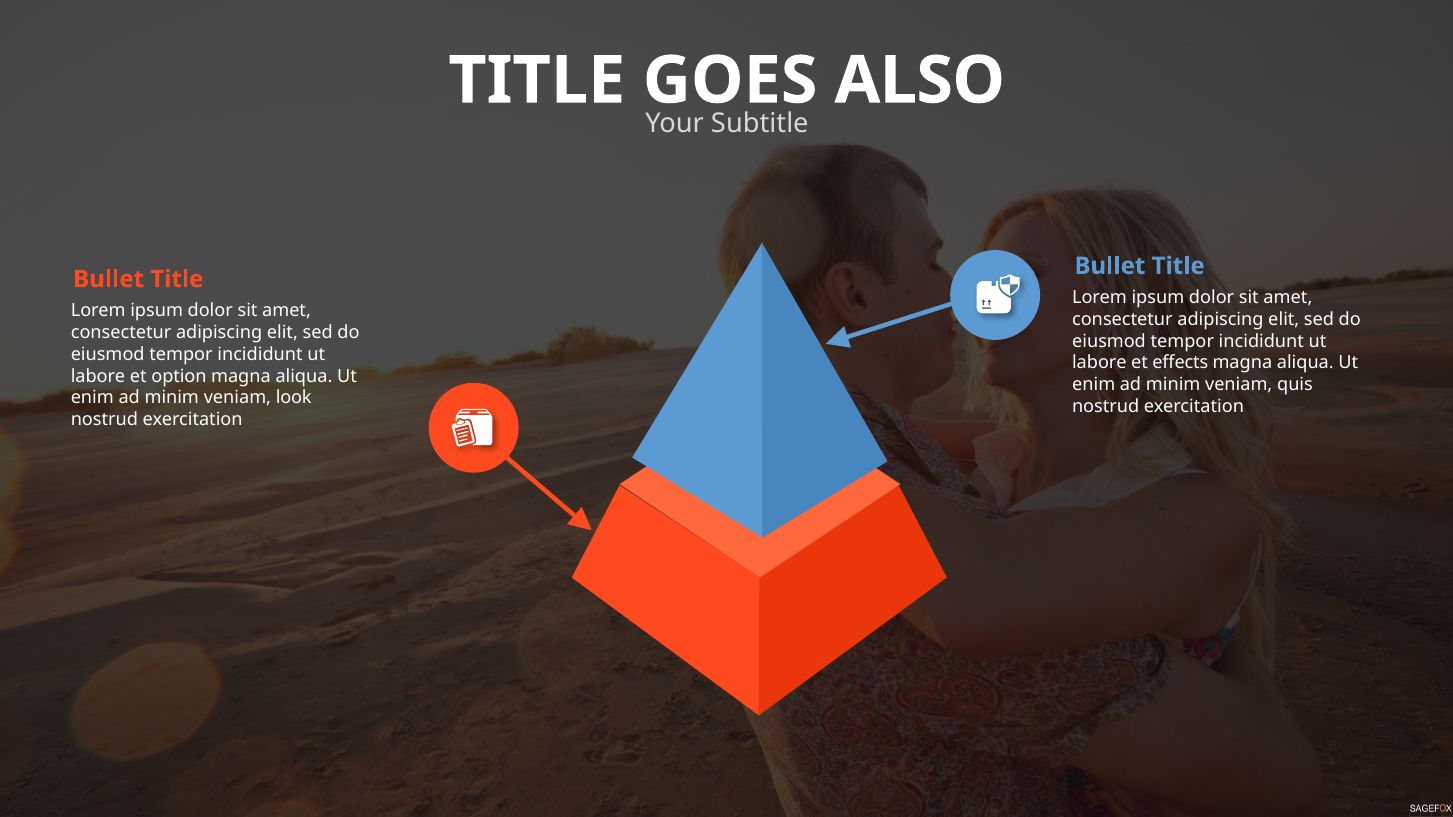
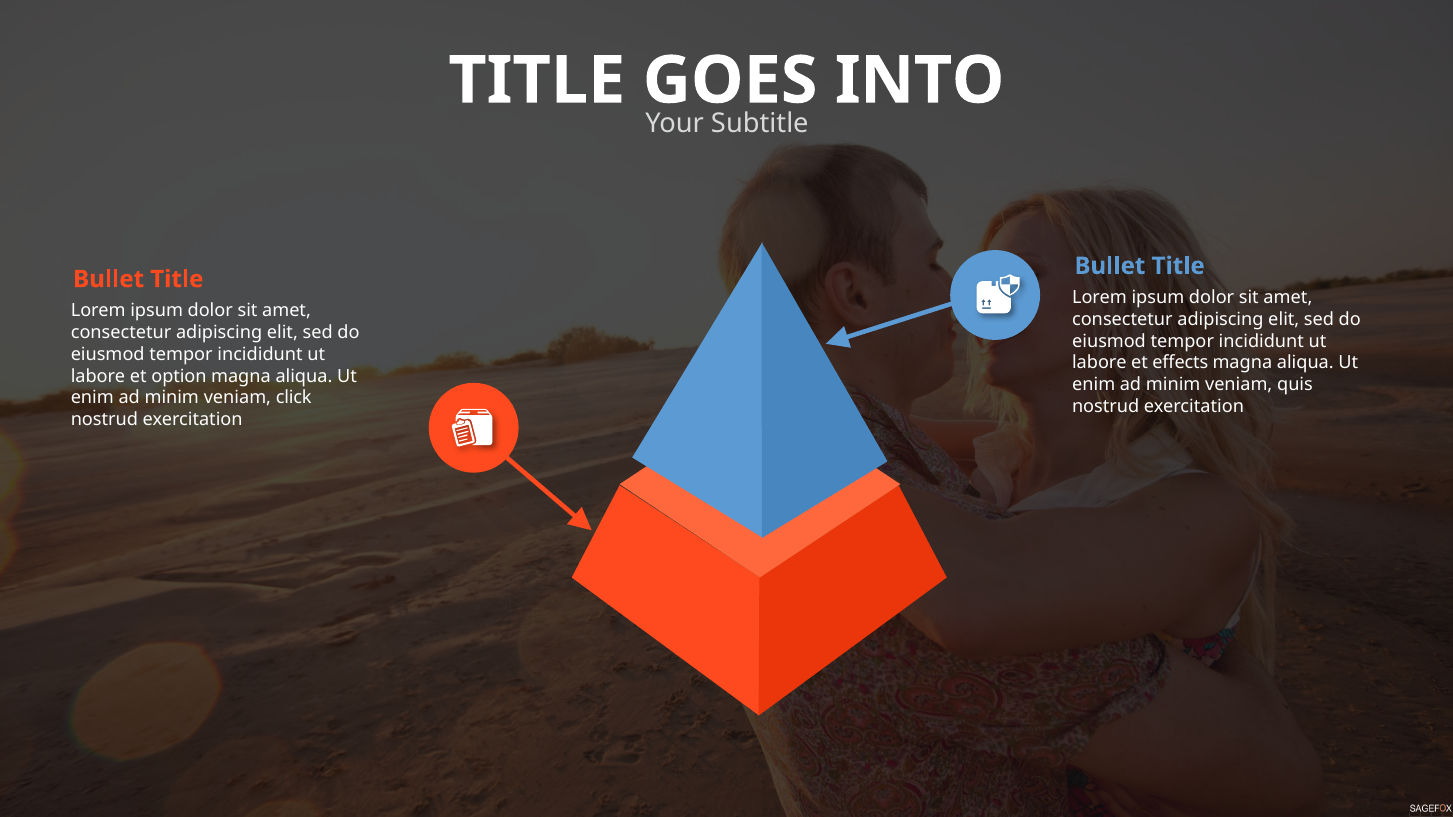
ALSO: ALSO -> INTO (920, 81)
look: look -> click (294, 398)
